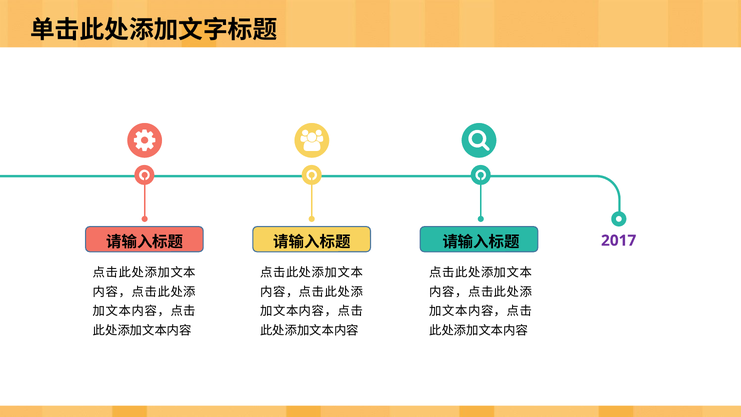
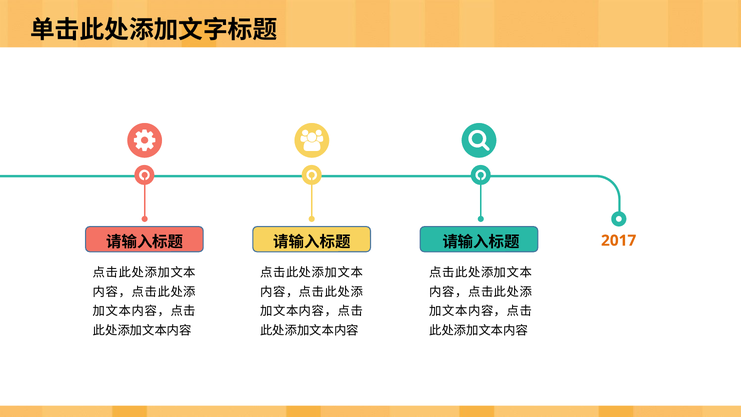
2017 colour: purple -> orange (619, 241)
